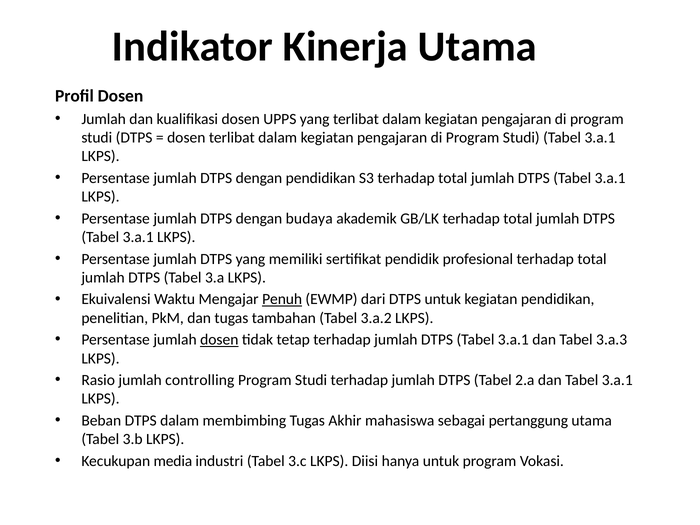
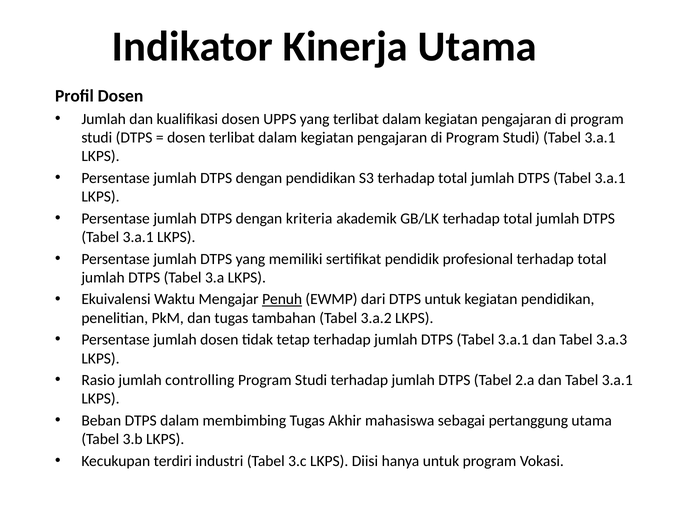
budaya: budaya -> kriteria (309, 218)
dosen underline: present -> none (219, 340)
media: media -> terdiri (173, 461)
